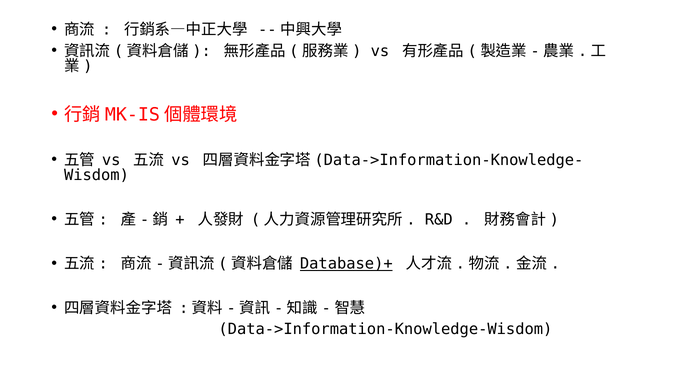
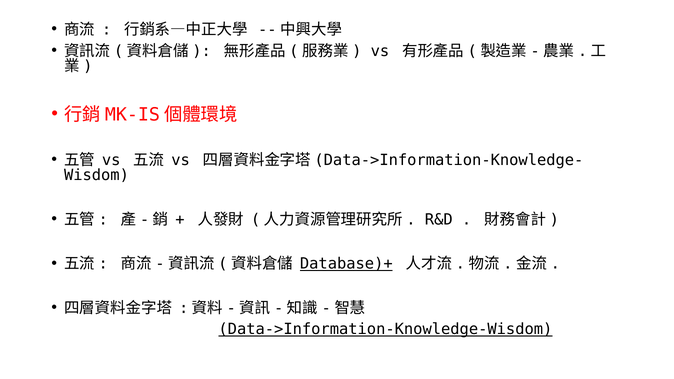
Data->Information-Knowledge-Wisdom underline: none -> present (385, 329)
